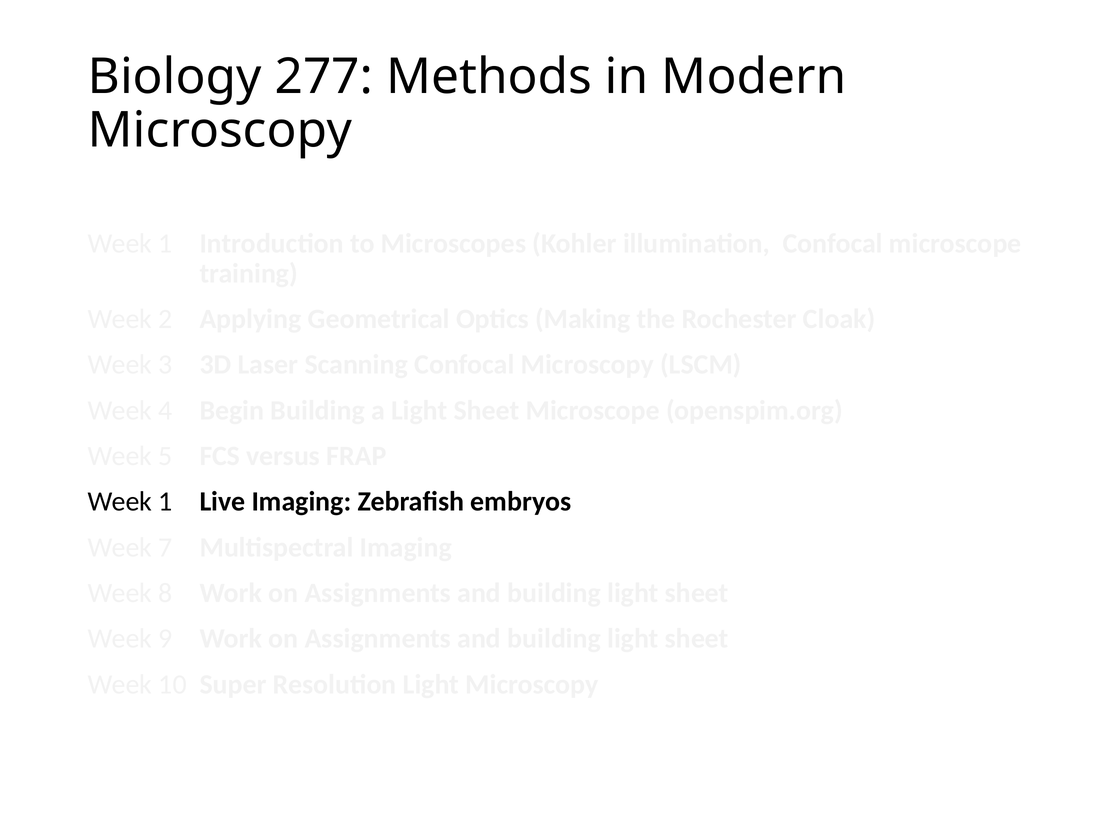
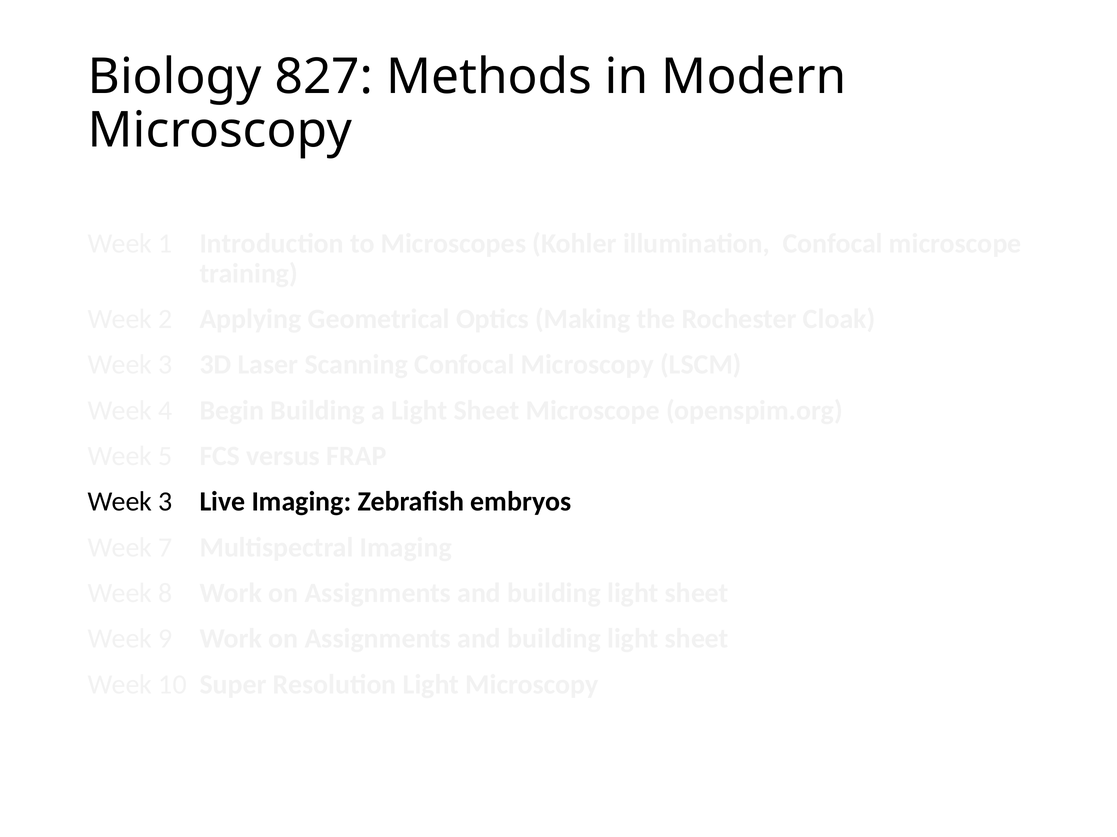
277: 277 -> 827 (324, 77)
1: 1 -> 3 (166, 502)
